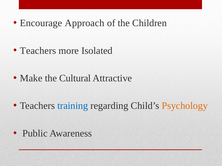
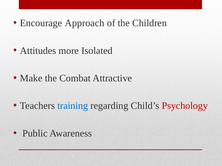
Teachers: Teachers -> Attitudes (38, 51)
Cultural: Cultural -> Combat (75, 78)
Psychology colour: orange -> red (185, 106)
